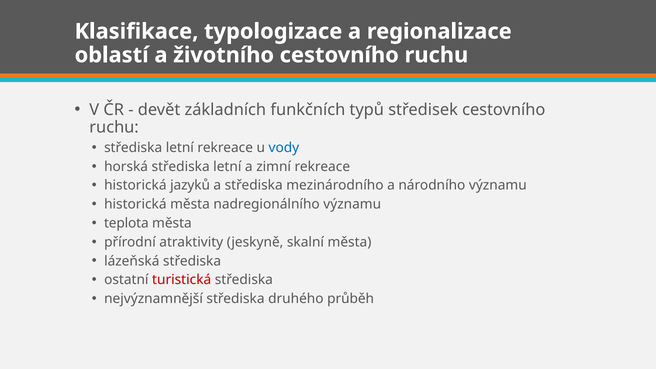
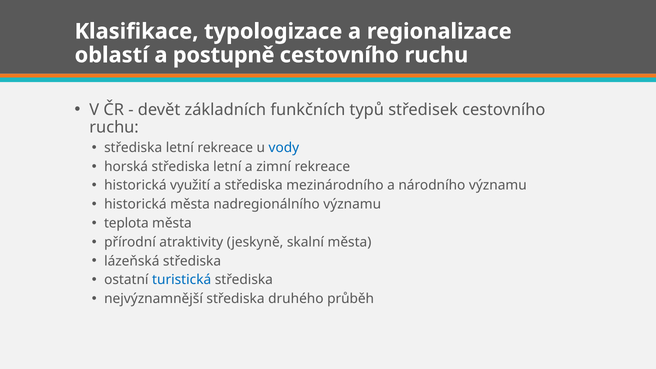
životního: životního -> postupně (224, 55)
jazyků: jazyků -> využití (190, 185)
turistická colour: red -> blue (182, 280)
